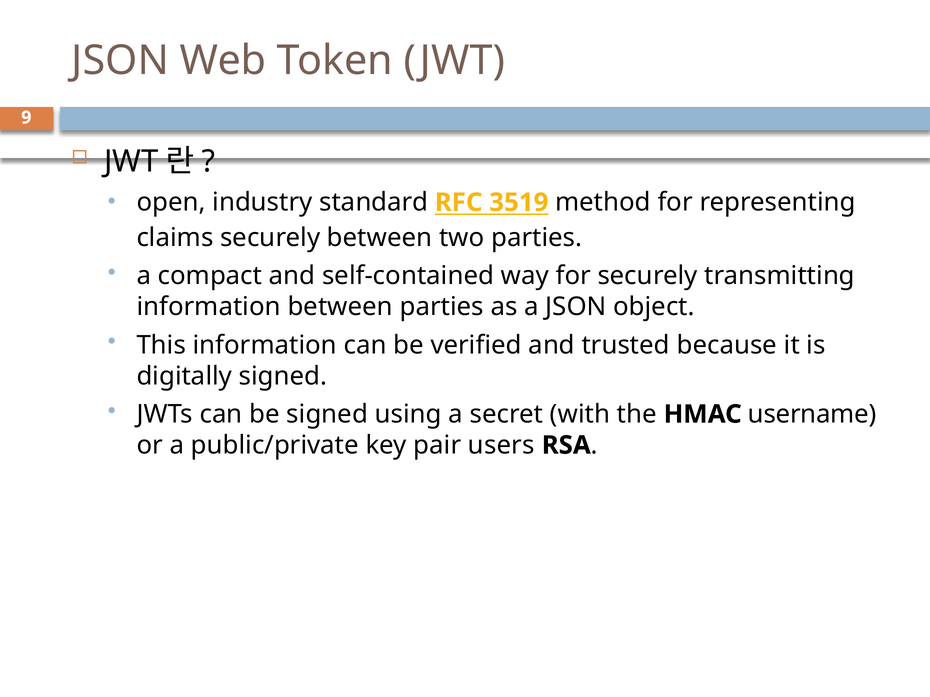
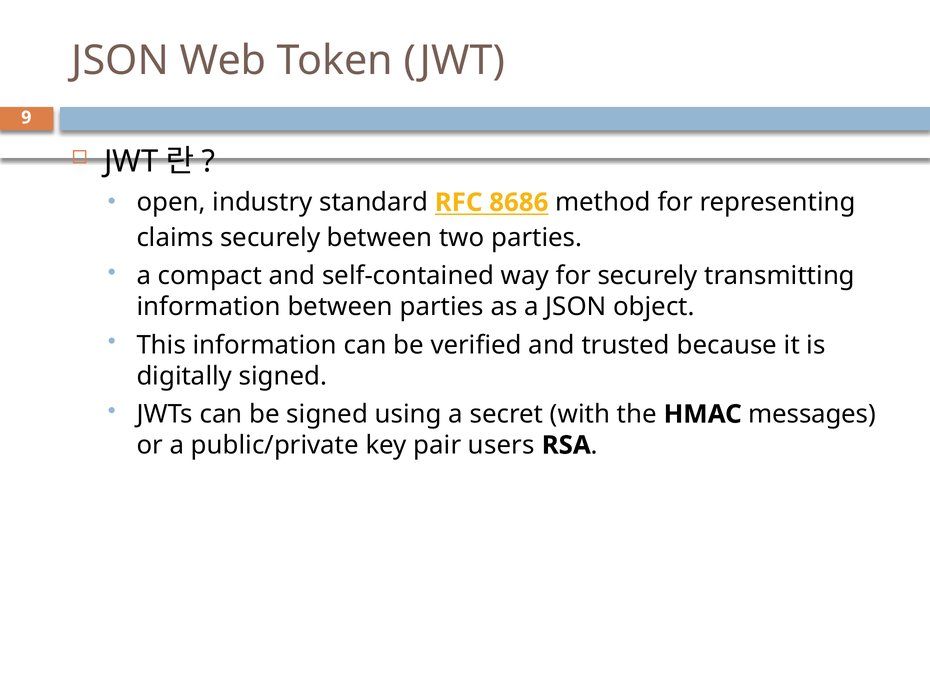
3519: 3519 -> 8686 (519, 203)
username: username -> messages (812, 414)
